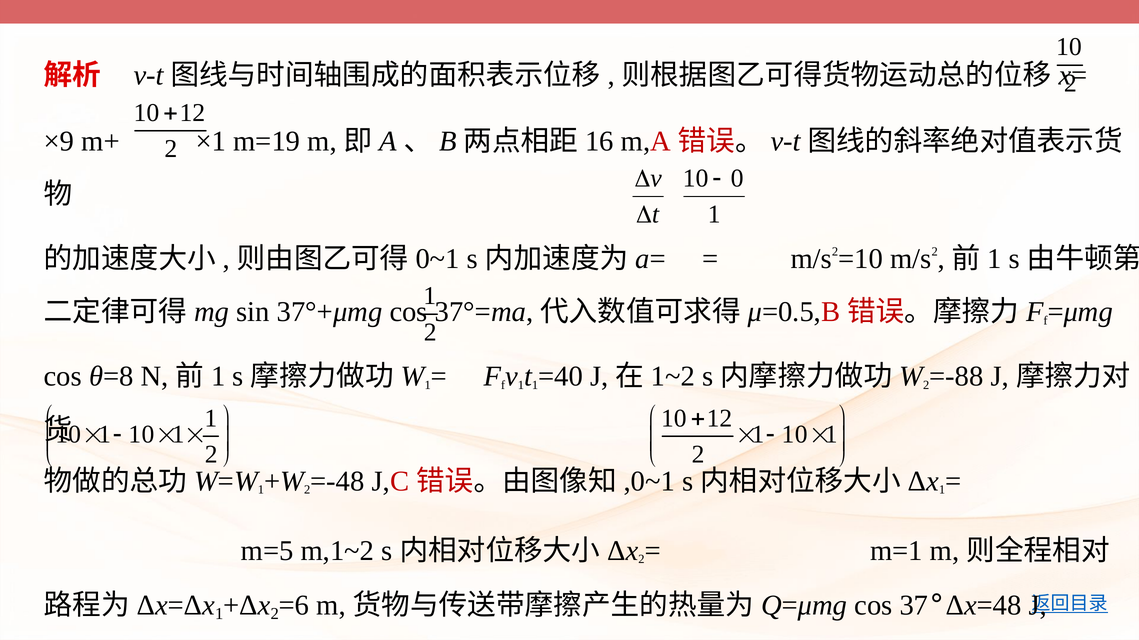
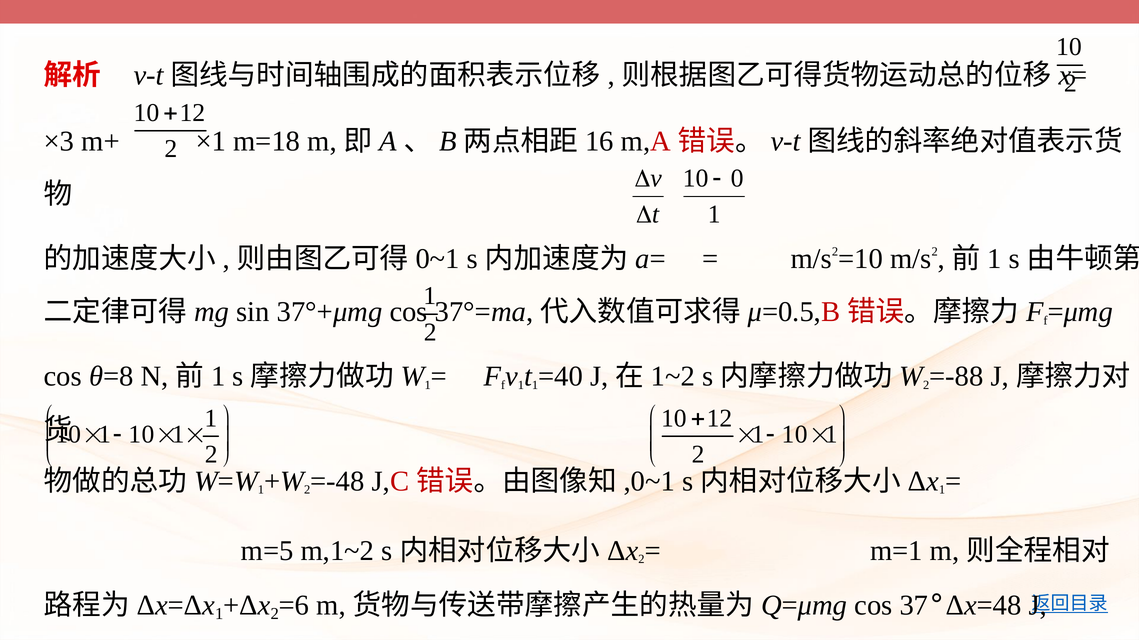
×9: ×9 -> ×3 (59, 141)
m=19: m=19 -> m=18 (267, 141)
